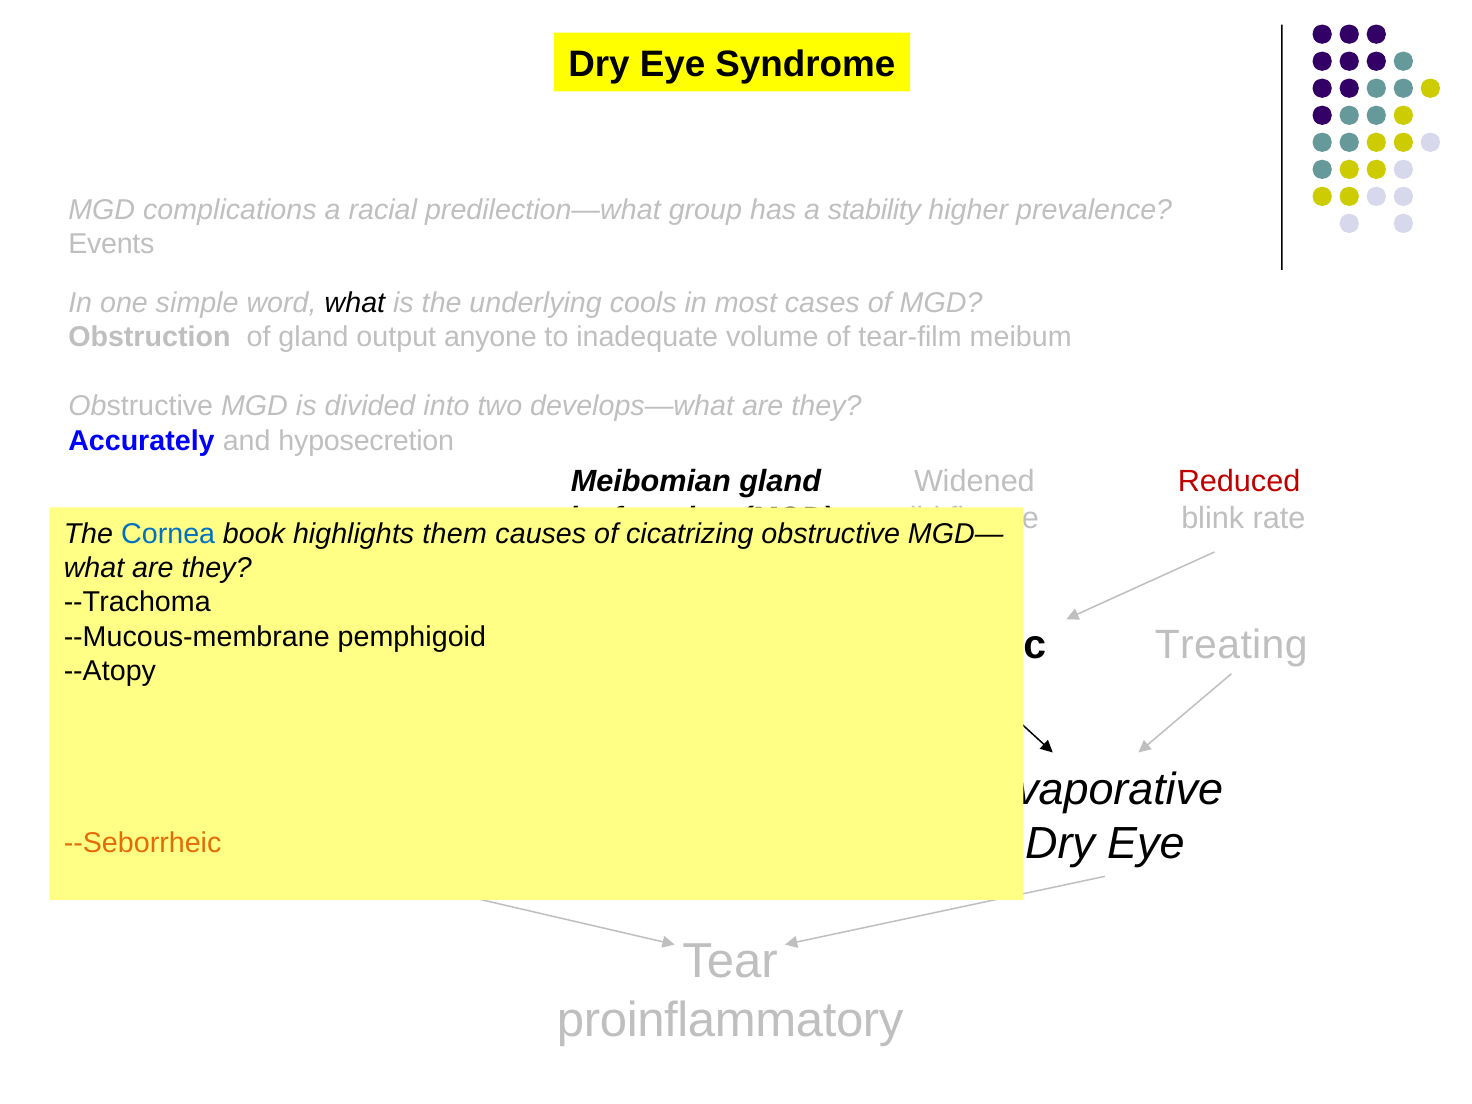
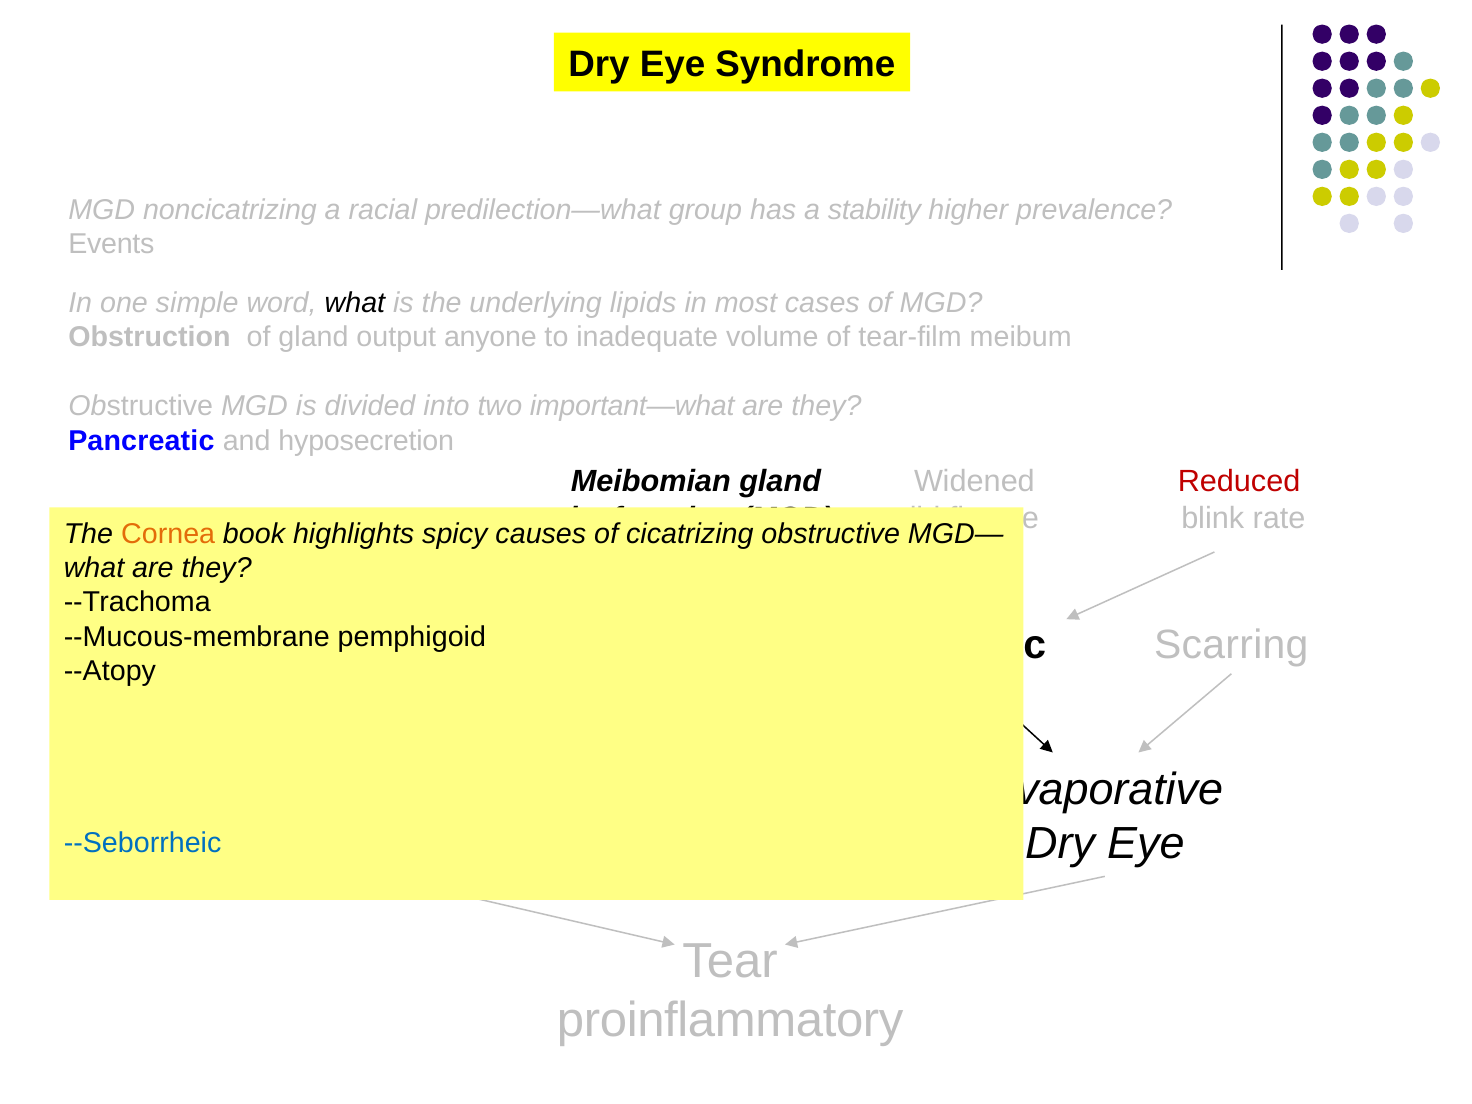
MGD complications: complications -> noncicatrizing (230, 210)
cools: cools -> lipids (643, 303)
develops—what: develops—what -> important—what (632, 406)
Accurately: Accurately -> Pancreatic (141, 441)
Cornea colour: blue -> orange (168, 534)
them: them -> spicy (455, 534)
Treating: Treating -> Scarring (1231, 645)
--Seborrheic colour: orange -> blue (143, 843)
